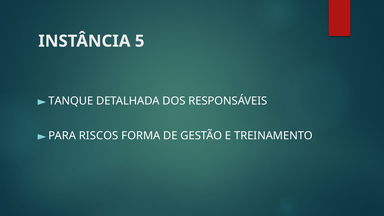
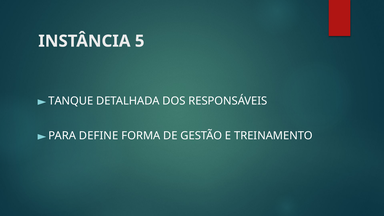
RISCOS: RISCOS -> DEFINE (99, 136)
